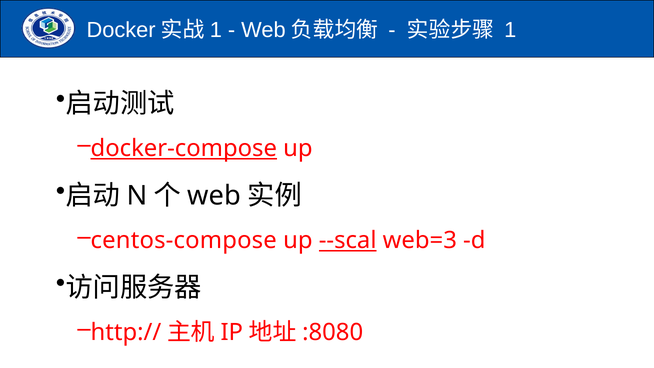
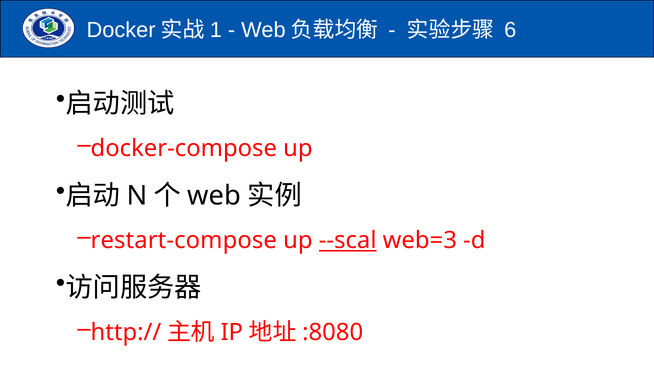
1: 1 -> 6 (510, 30)
docker-compose underline: present -> none (184, 148)
centos-compose: centos-compose -> restart-compose (184, 240)
